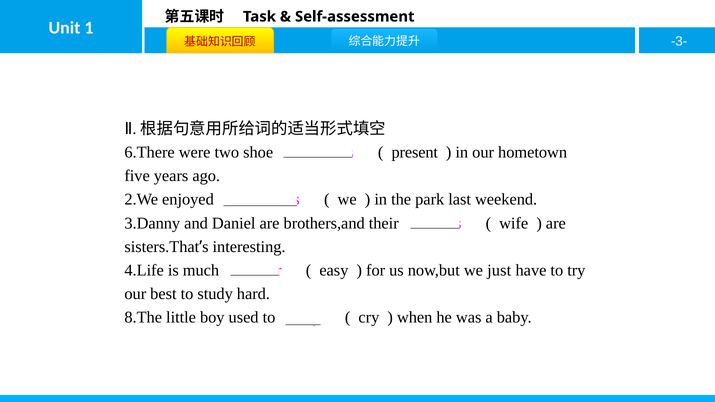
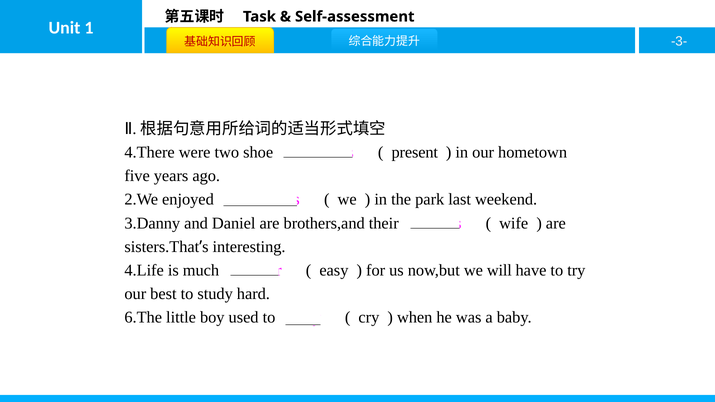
6.There: 6.There -> 4.There (150, 152)
just: just -> will (499, 270)
8.The: 8.The -> 6.The (143, 318)
